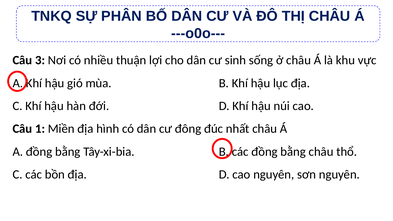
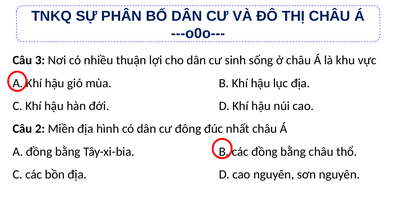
1: 1 -> 2 (40, 129)
